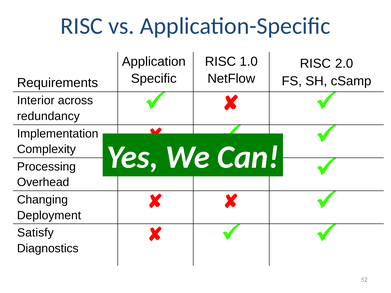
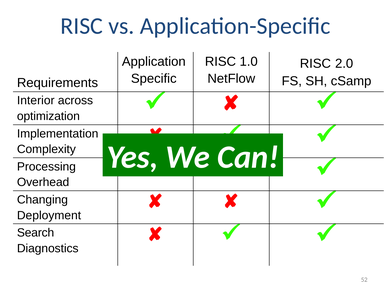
redundancy: redundancy -> optimization (48, 116)
Satisfy: Satisfy -> Search (36, 233)
